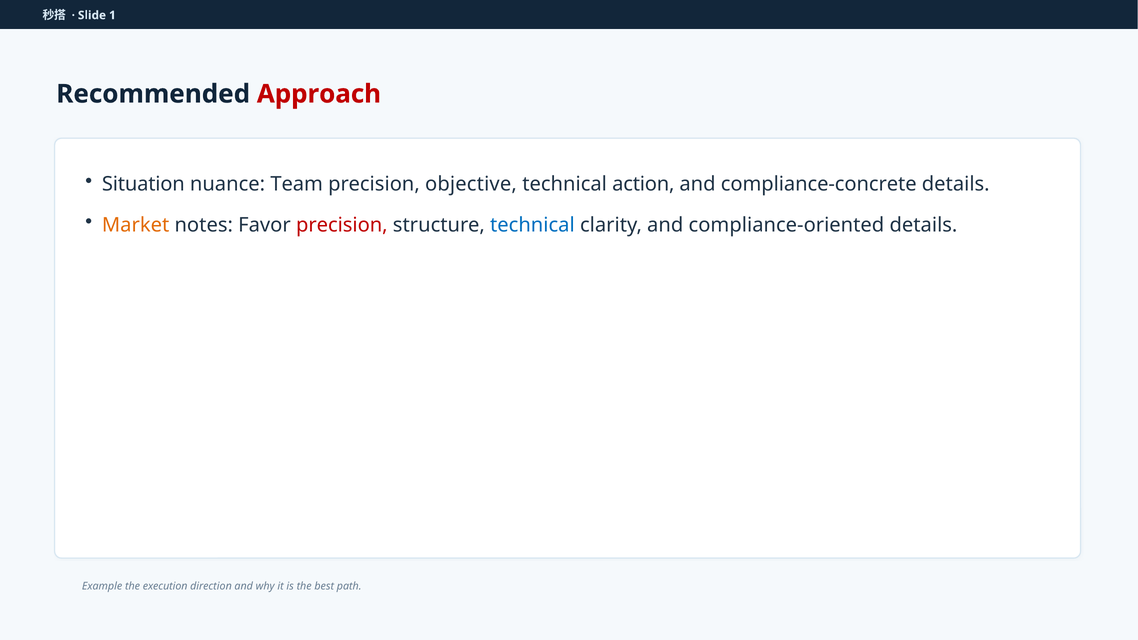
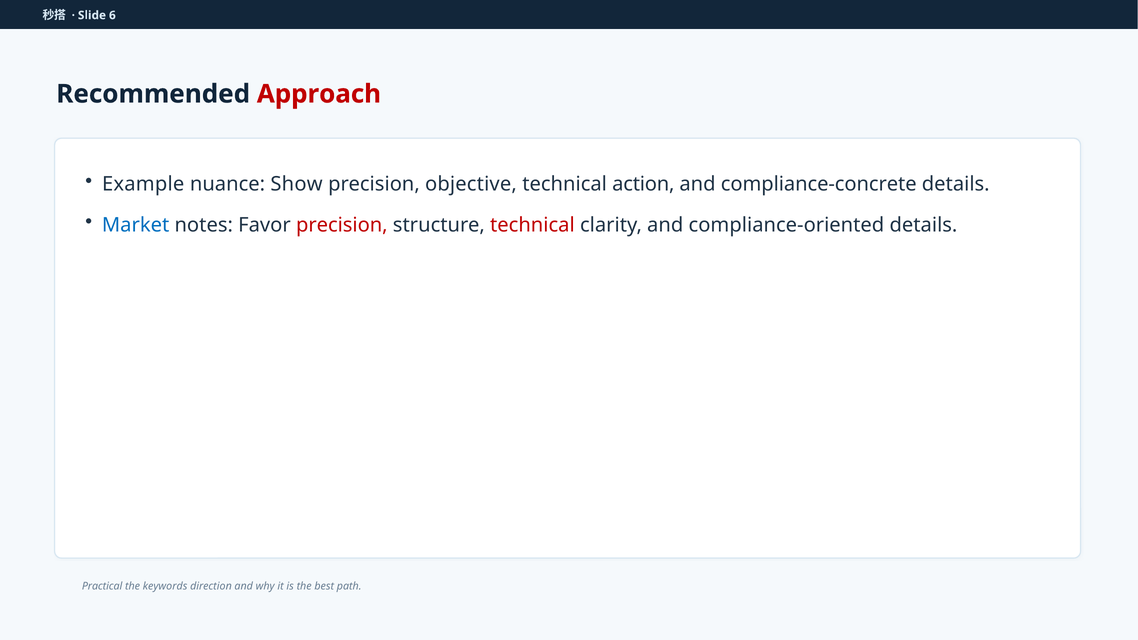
1: 1 -> 6 (112, 15)
Situation: Situation -> Example (143, 184)
Team: Team -> Show (297, 184)
Market colour: orange -> blue (136, 225)
technical colour: blue -> red (532, 225)
Example: Example -> Practical (102, 586)
execution: execution -> keywords (165, 586)
